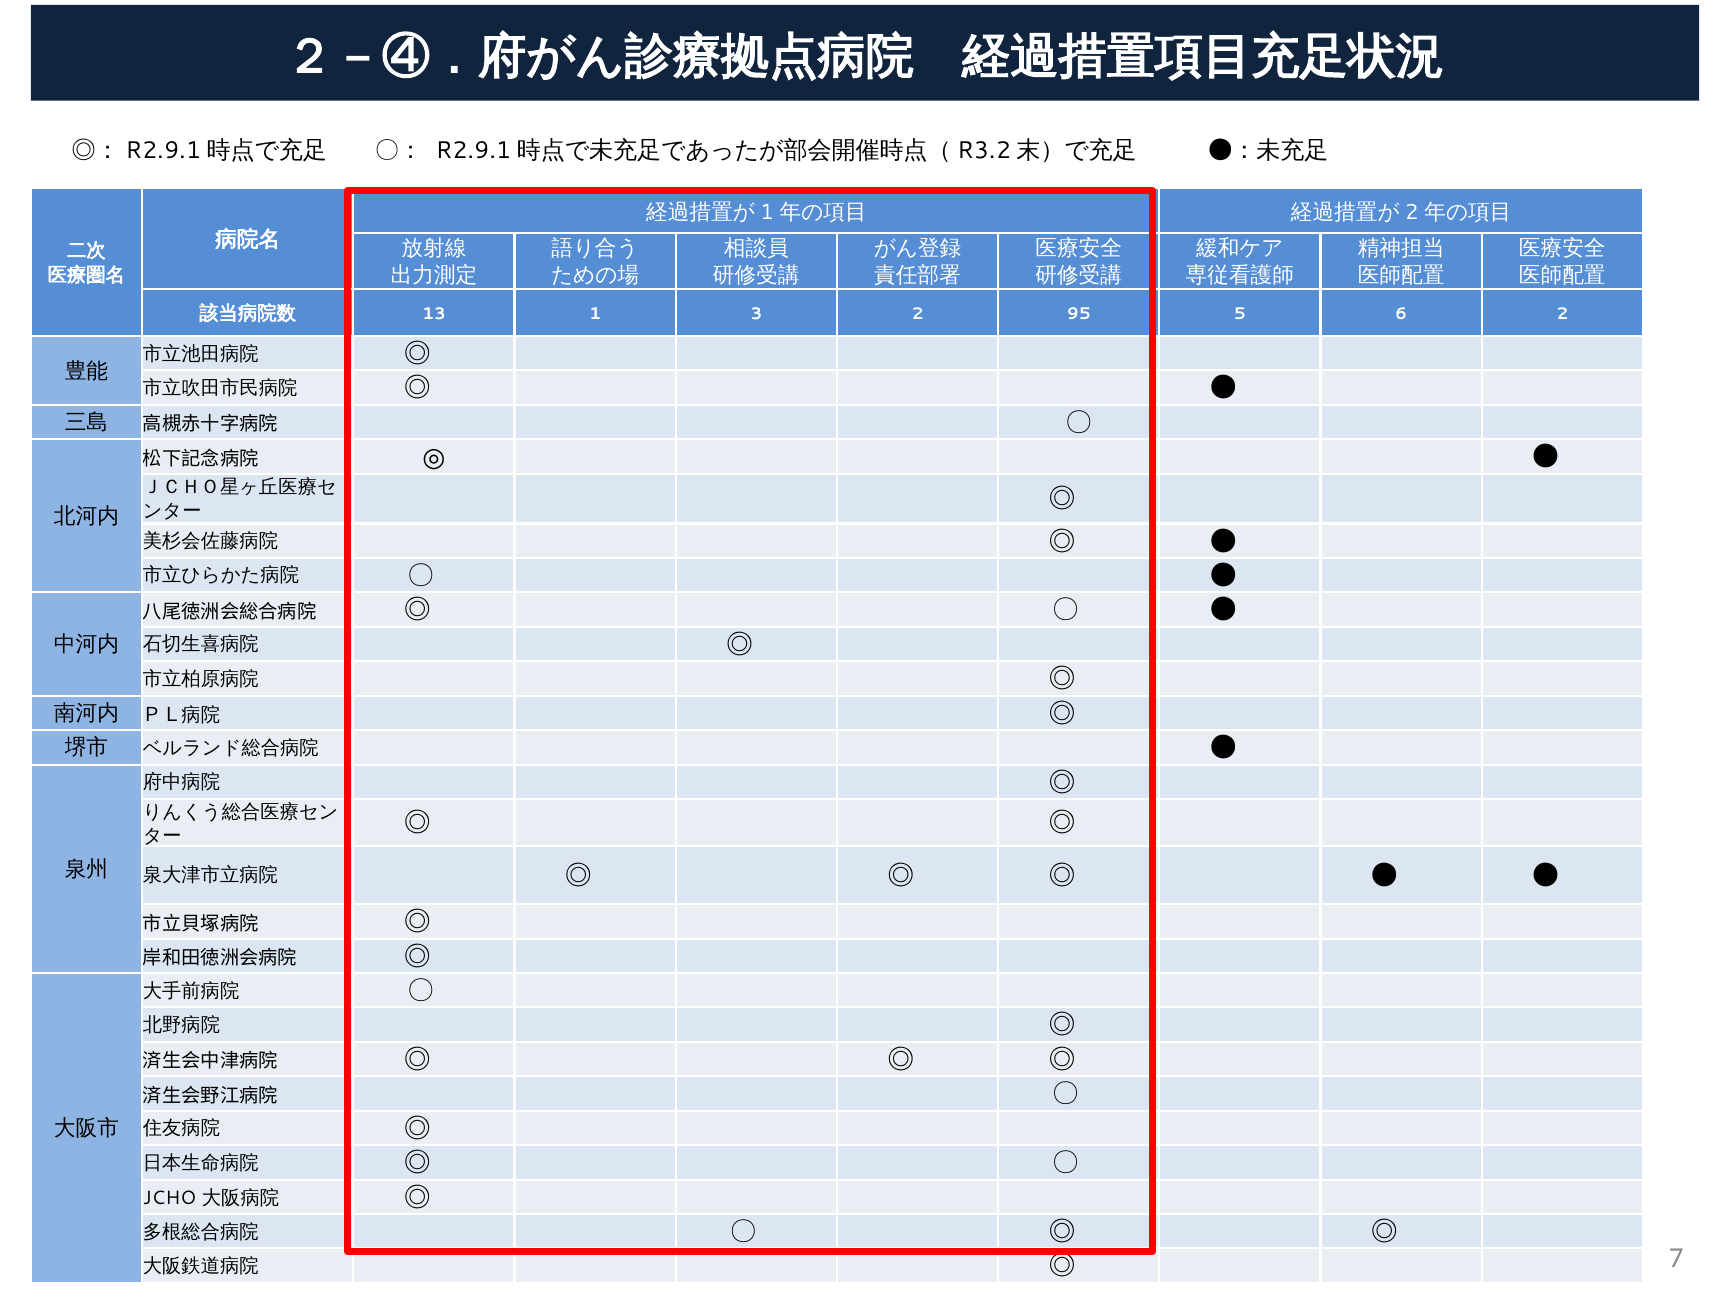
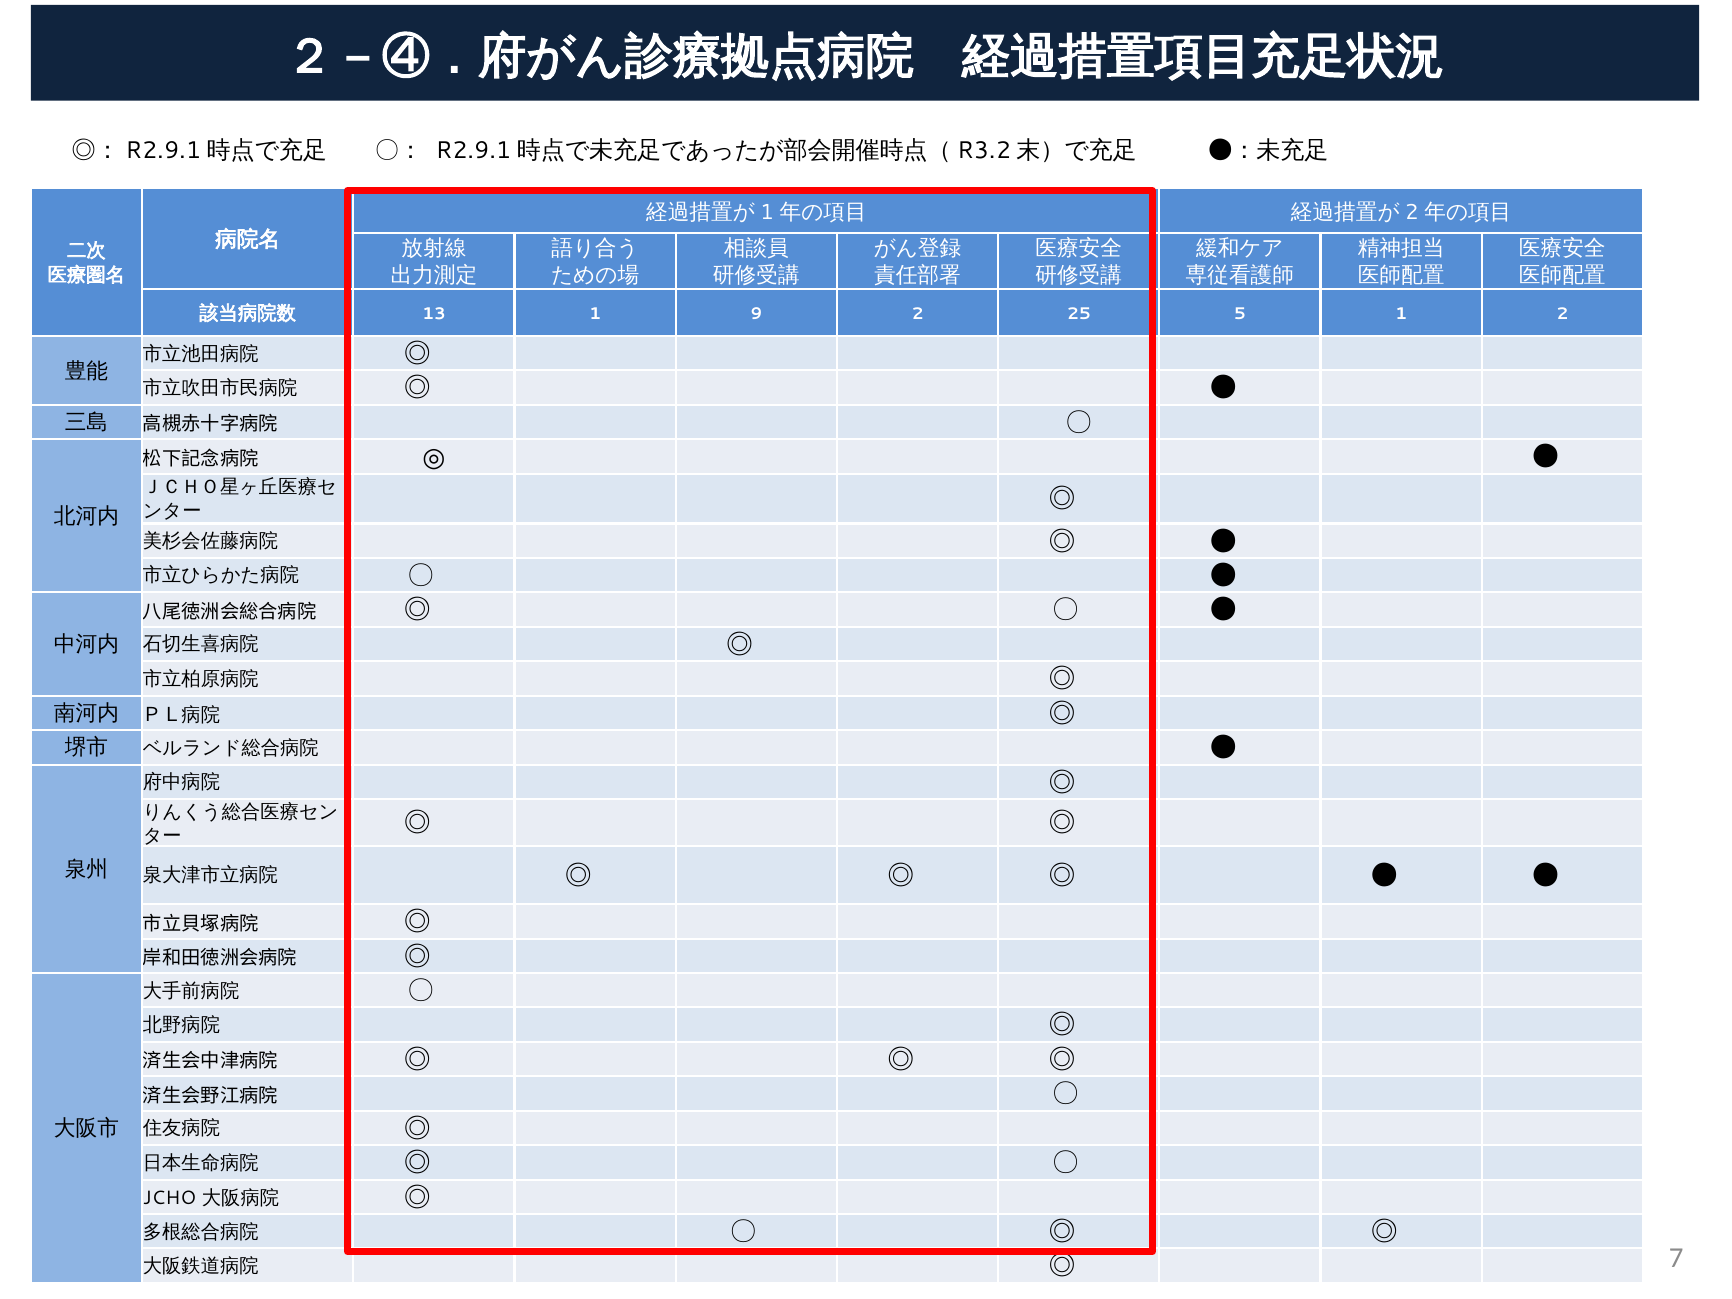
3: 3 -> 9 (756, 314)
95: 95 -> 25 (1079, 314)
5 6: 6 -> 1 (1401, 314)
